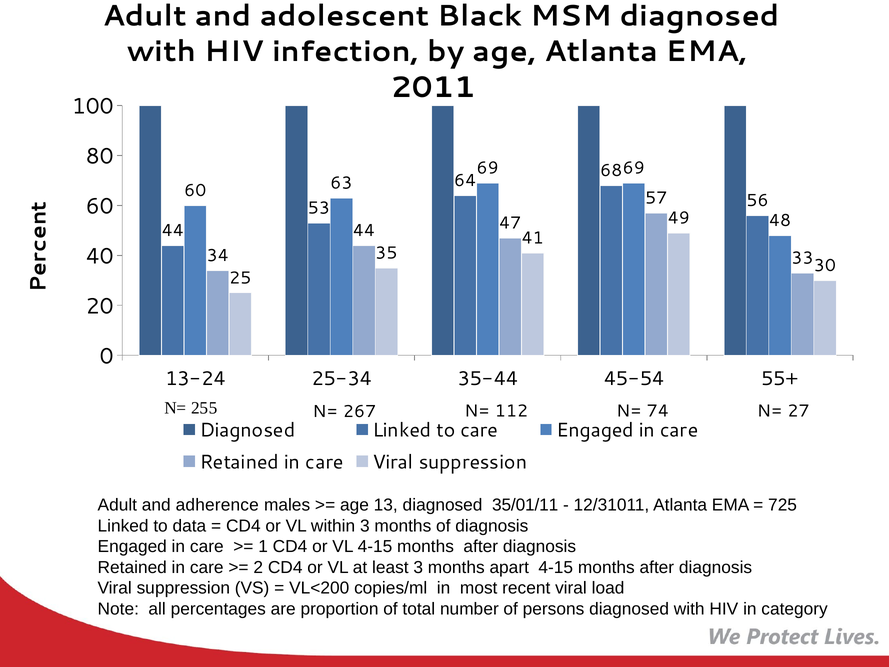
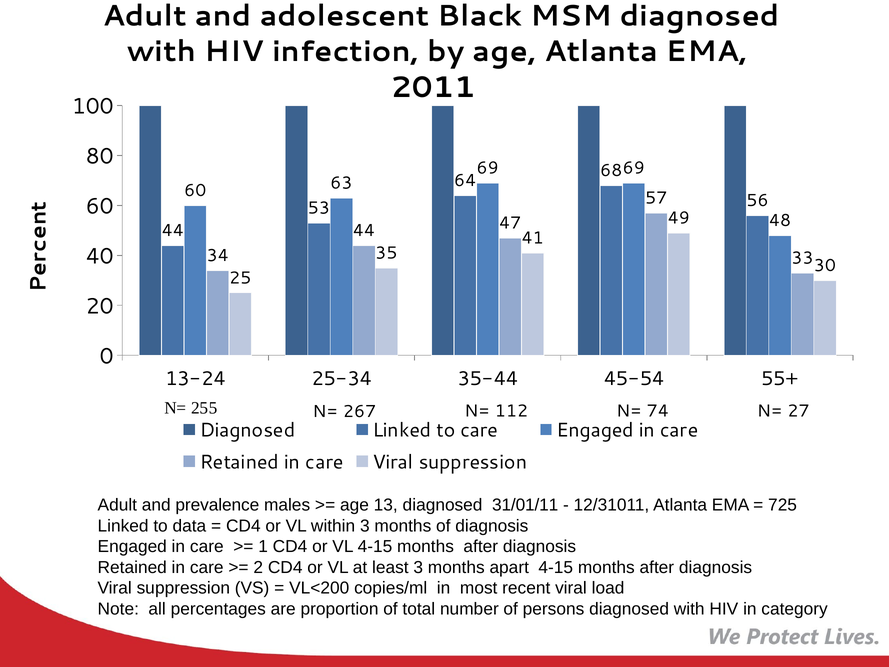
adherence: adherence -> prevalence (217, 505)
35/01/11: 35/01/11 -> 31/01/11 (525, 505)
